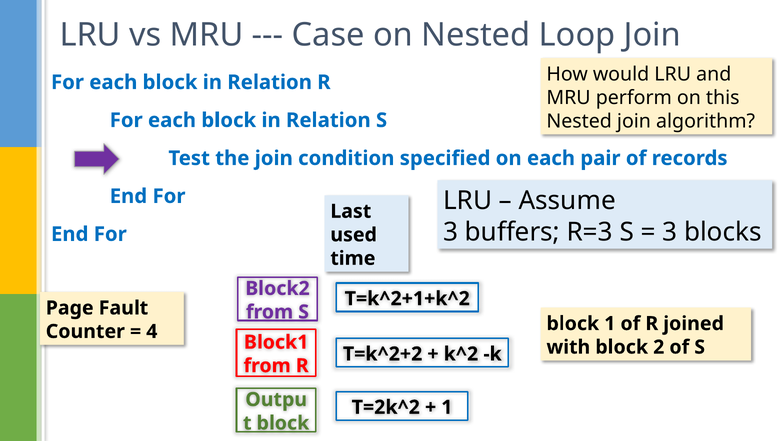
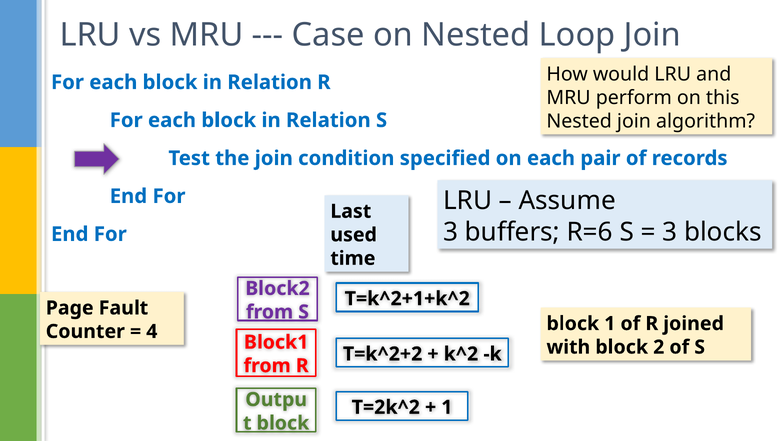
R=3: R=3 -> R=6 (590, 232)
